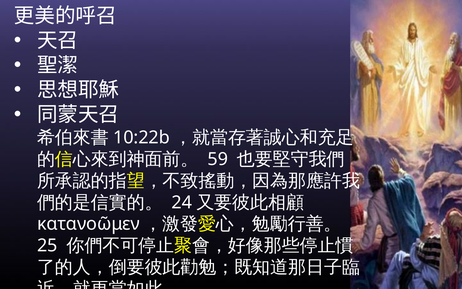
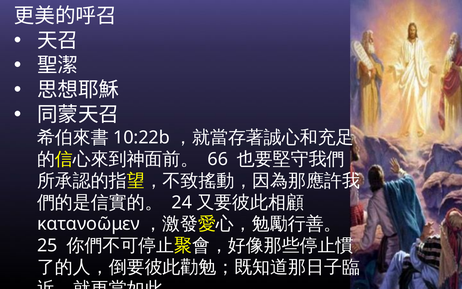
59: 59 -> 66 (218, 159)
